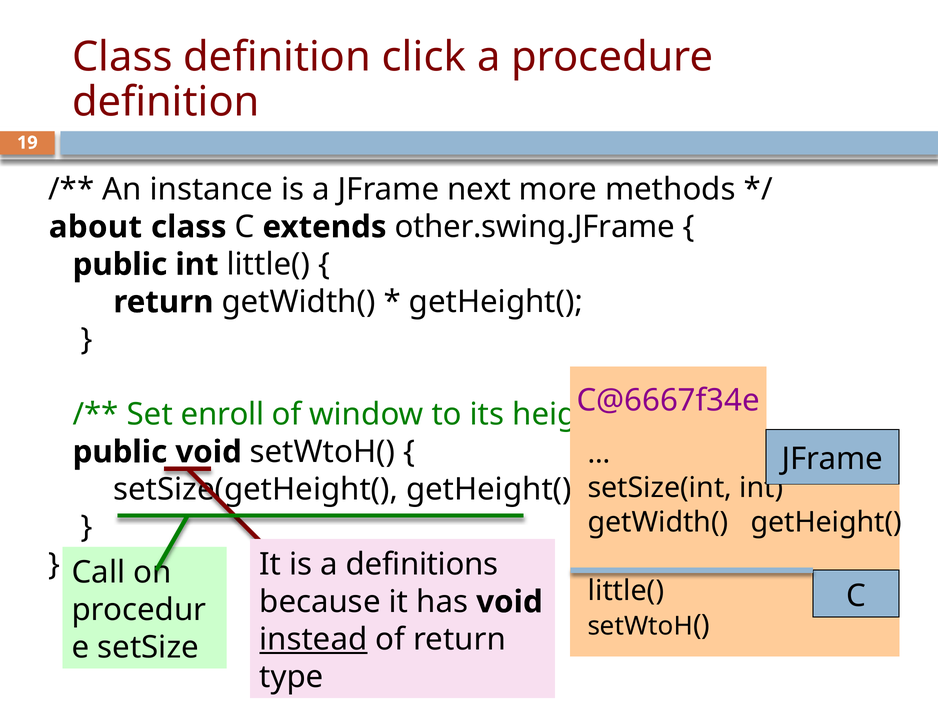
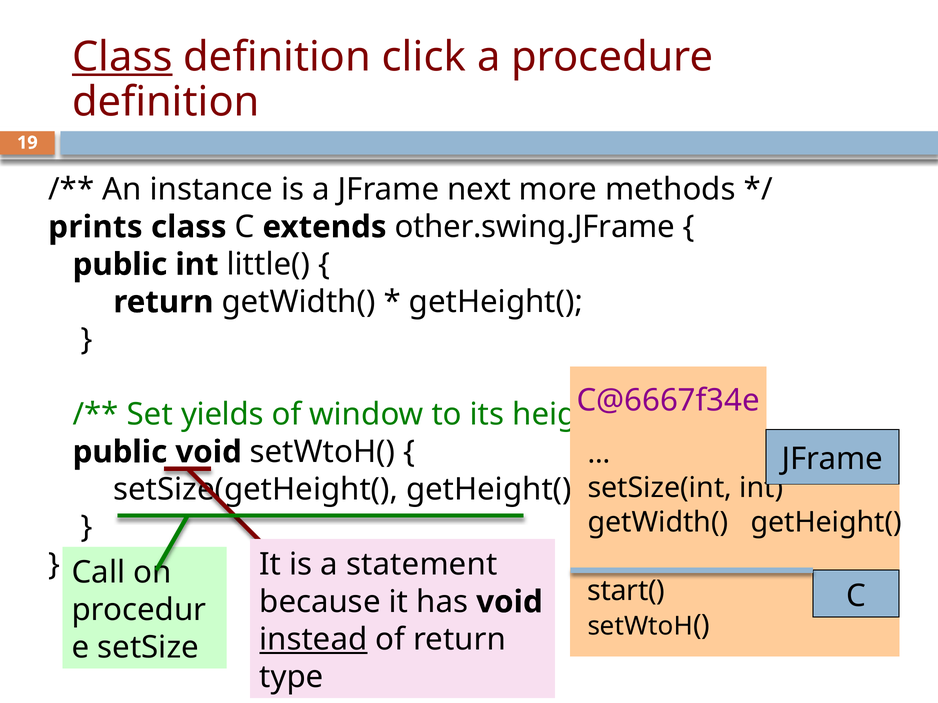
Class underline: none -> present (122, 57)
about: about -> prints (95, 227)
enroll: enroll -> yields (222, 415)
definitions: definitions -> statement (422, 565)
little(: little( -> start( (626, 591)
